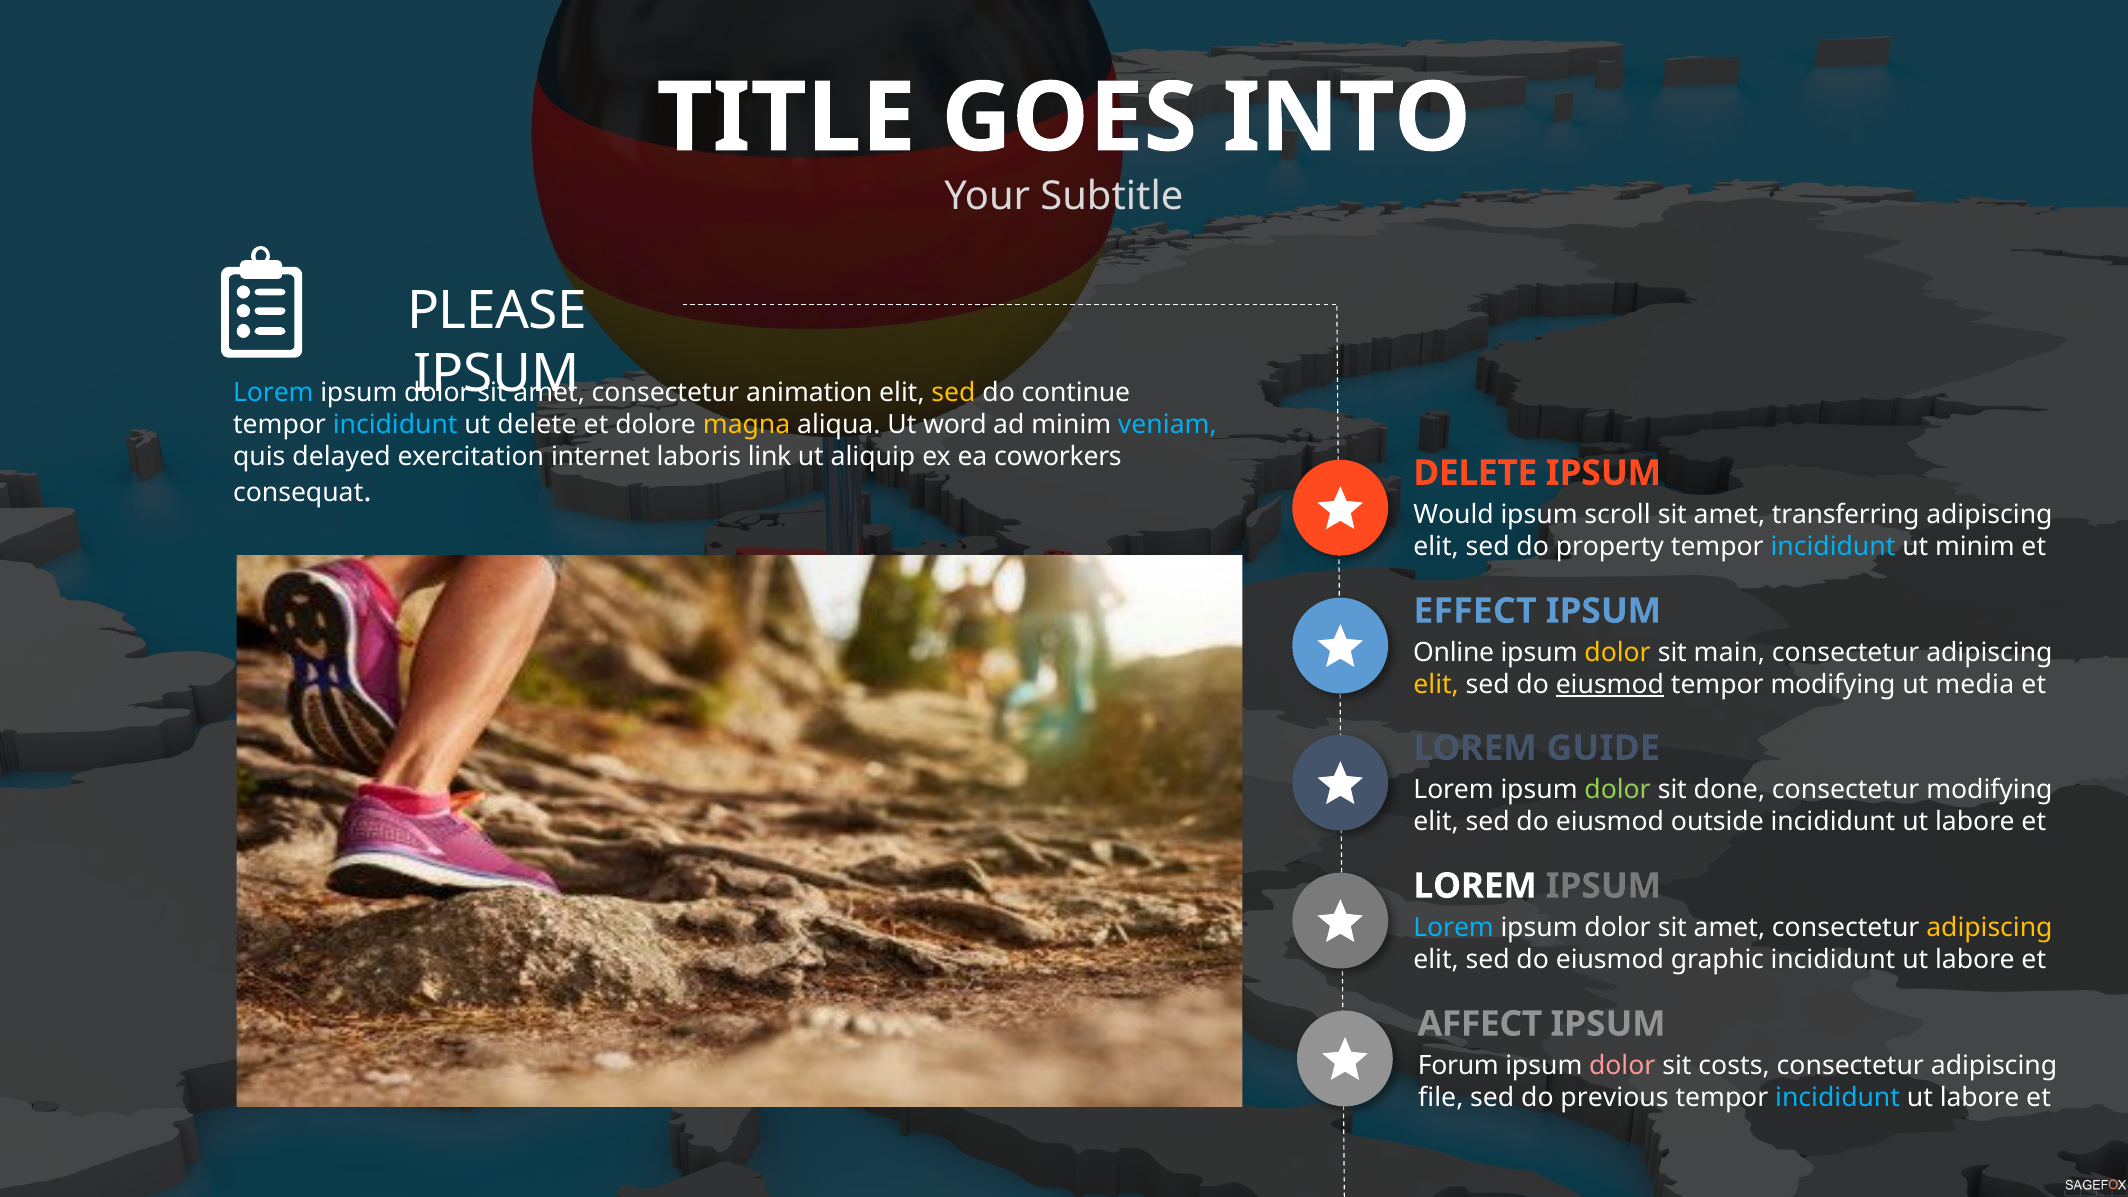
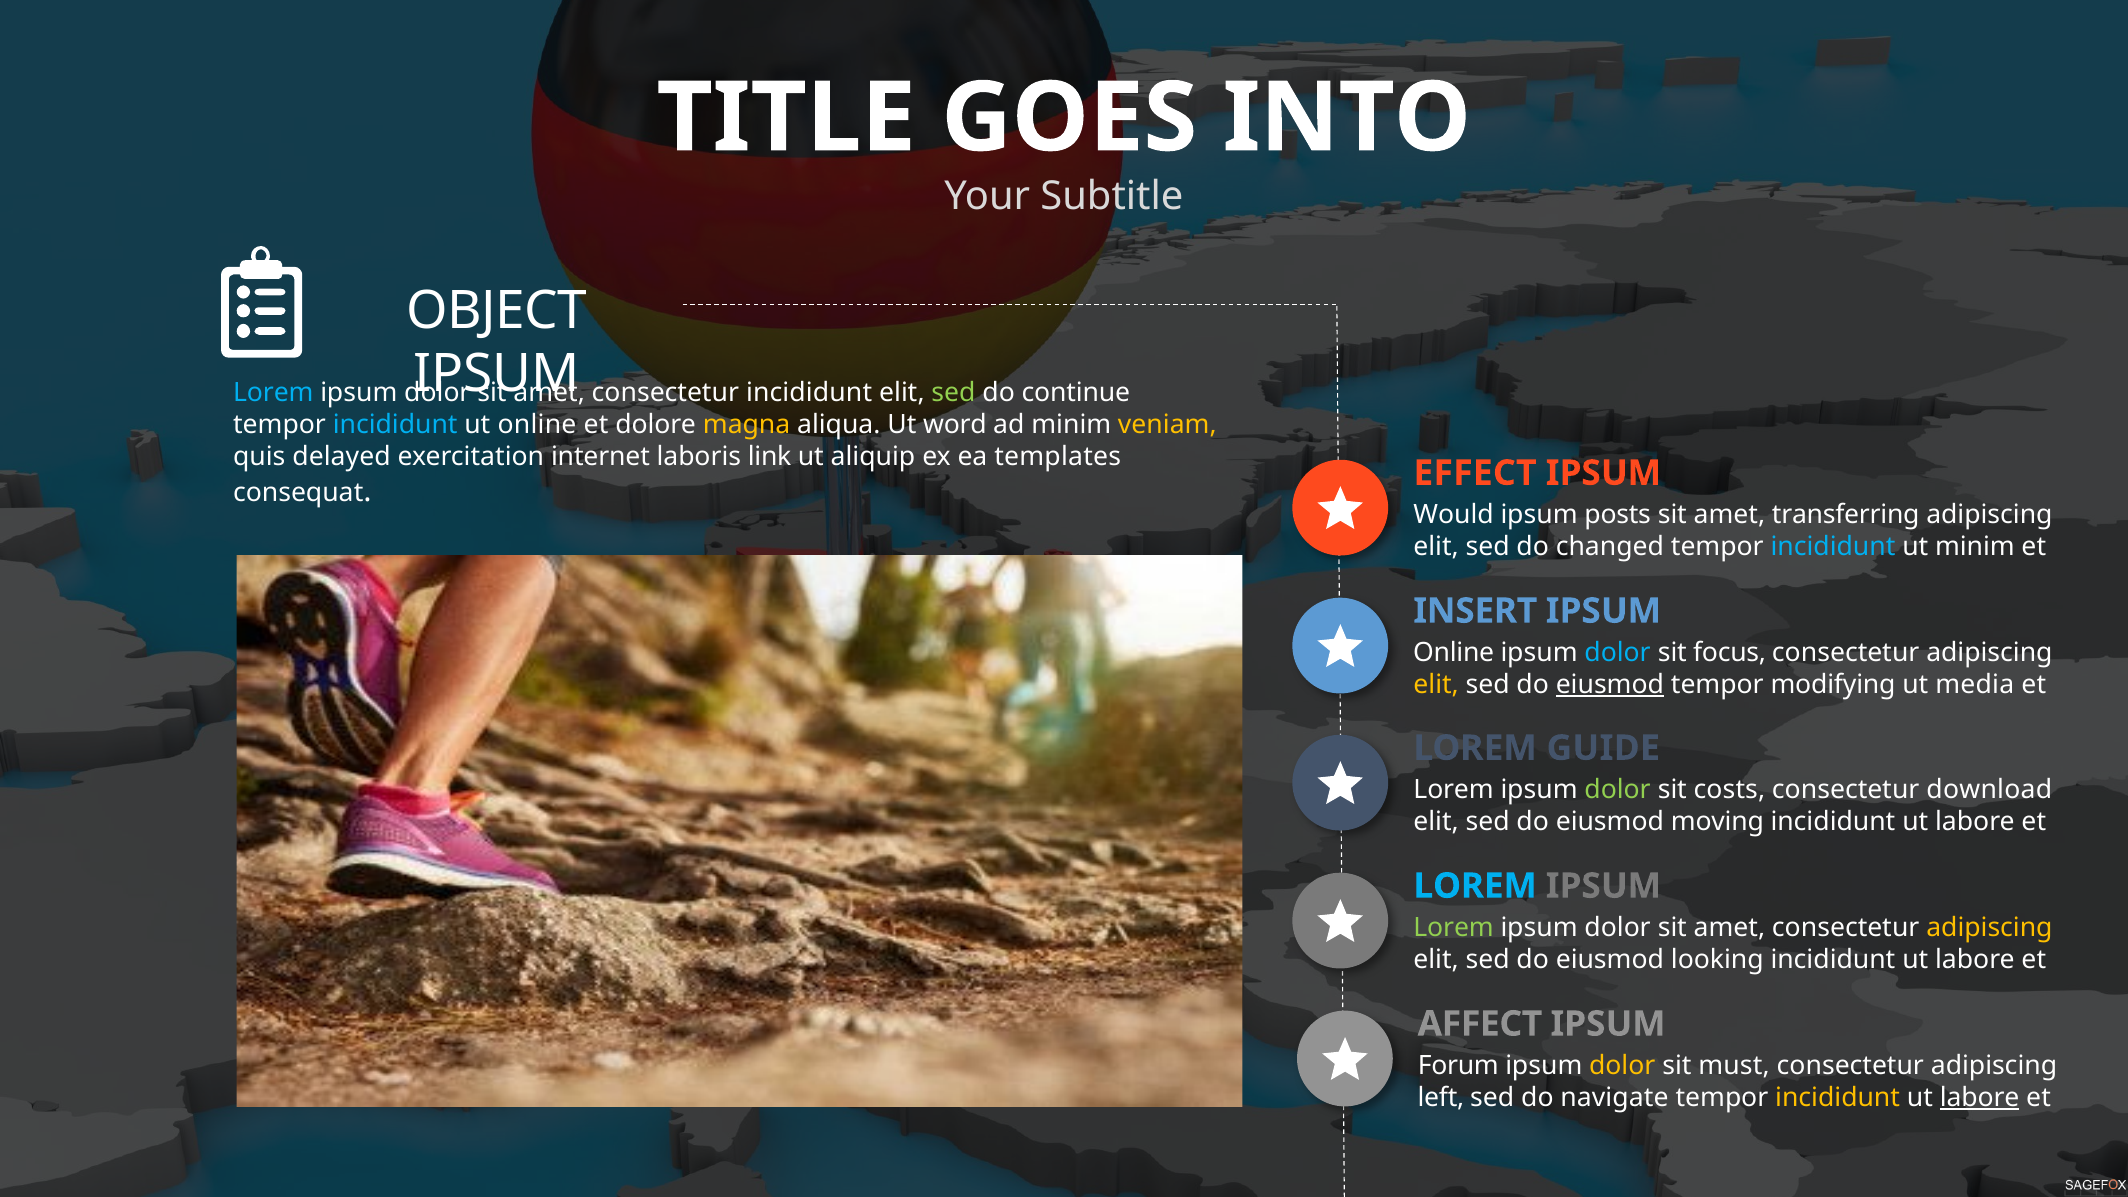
PLEASE: PLEASE -> OBJECT (497, 310)
consectetur animation: animation -> incididunt (809, 393)
sed colour: yellow -> light green (953, 393)
ut delete: delete -> online (537, 425)
veniam colour: light blue -> yellow (1167, 425)
coworkers: coworkers -> templates (1058, 457)
DELETE: DELETE -> EFFECT (1475, 473)
scroll: scroll -> posts (1618, 515)
property: property -> changed (1610, 547)
EFFECT: EFFECT -> INSERT (1475, 611)
dolor colour: yellow -> light blue (1618, 653)
main: main -> focus (1730, 653)
done: done -> costs (1729, 790)
consectetur modifying: modifying -> download (1989, 790)
outside: outside -> moving (1717, 822)
LOREM colour: white -> light blue (1475, 886)
Lorem colour: light blue -> light green (1454, 928)
graphic: graphic -> looking (1717, 960)
dolor colour: pink -> yellow (1622, 1066)
costs: costs -> must (1734, 1066)
file: file -> left (1441, 1098)
previous: previous -> navigate (1614, 1098)
incididunt colour: light blue -> yellow (1838, 1098)
labore underline: none -> present (1980, 1098)
